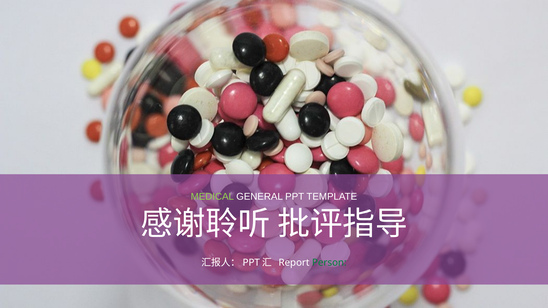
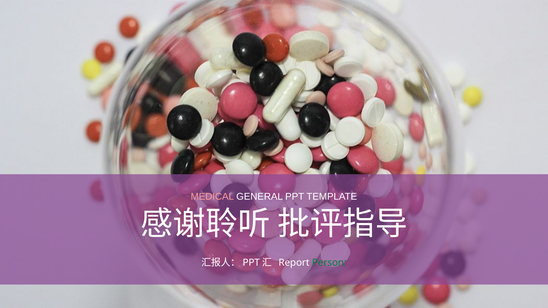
MEDICAL colour: light green -> pink (212, 197)
